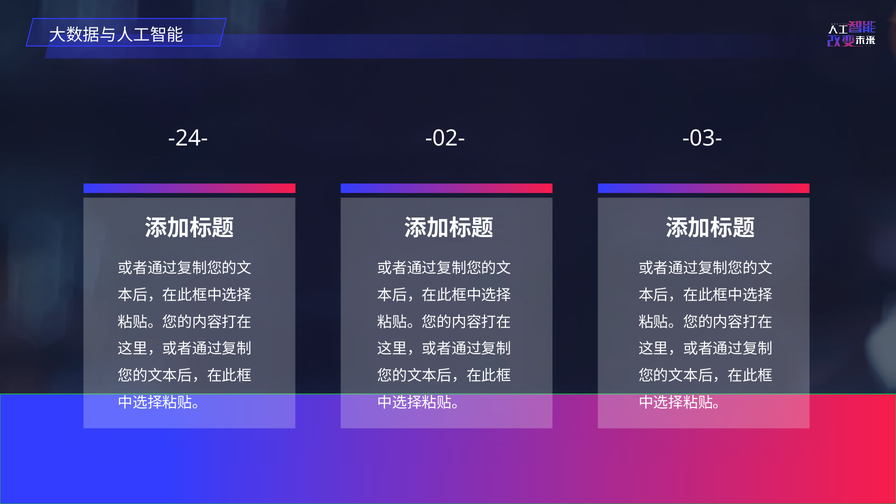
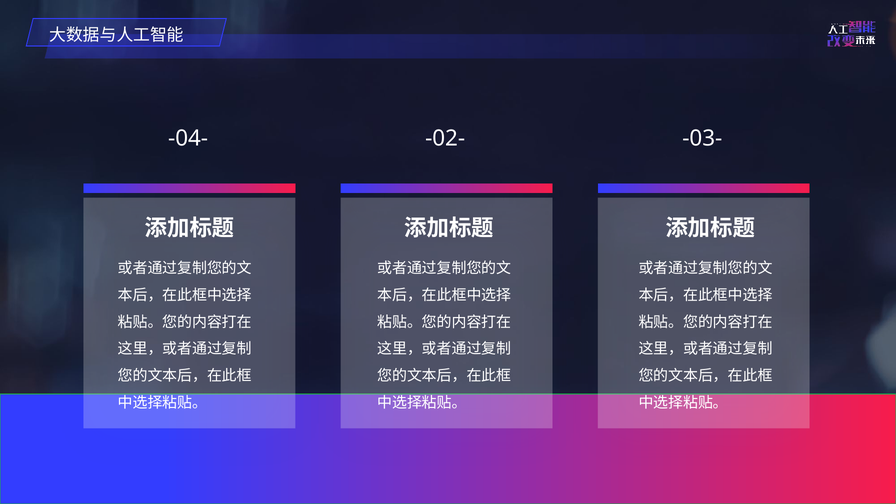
-24-: -24- -> -04- (188, 138)
